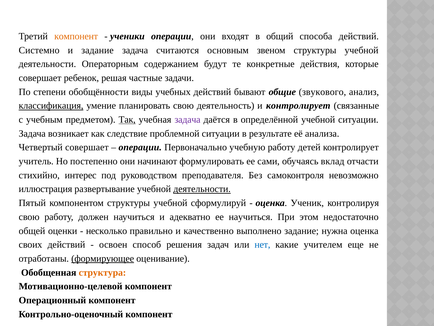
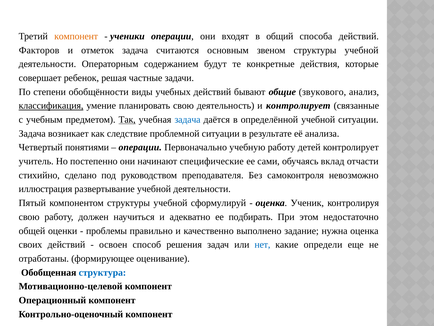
Системно: Системно -> Факторов (39, 50)
и задание: задание -> отметок (98, 50)
задача colour: purple -> blue (188, 119)
Четвертый совершает: совершает -> понятиями (87, 147)
формулировать: формулировать -> специфические (212, 161)
интерес: интерес -> сделано (81, 175)
деятельности underline: present -> none (202, 189)
ее научиться: научиться -> подбирать (251, 217)
несколько: несколько -> проблемы (107, 230)
учителем: учителем -> определи (323, 244)
формирующее underline: present -> none (103, 258)
структура colour: orange -> blue (102, 272)
